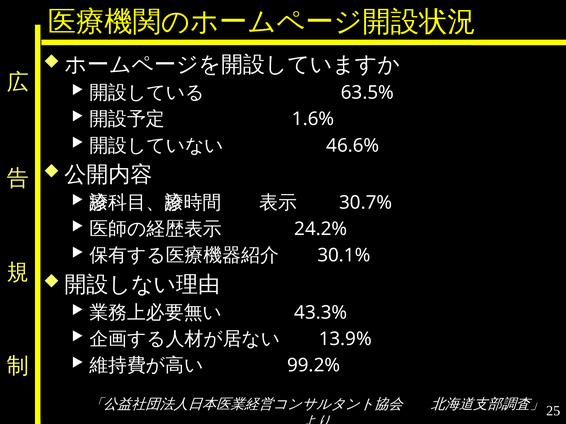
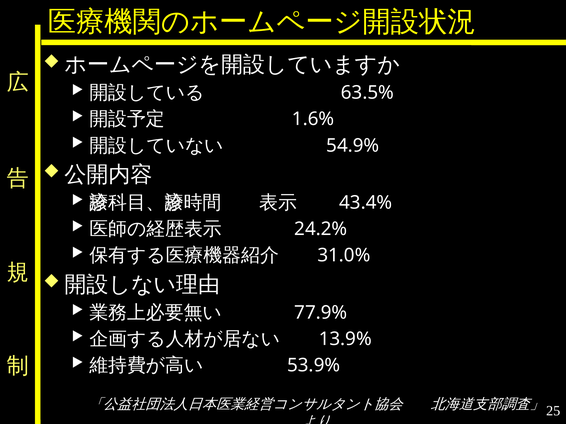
46.6%: 46.6% -> 54.9% (353, 146)
30.7%: 30.7% -> 43.4% (366, 203)
30.1%: 30.1% -> 31.0% (344, 256)
43.3%: 43.3% -> 77.9% (321, 313)
99.2%: 99.2% -> 53.9% (314, 366)
